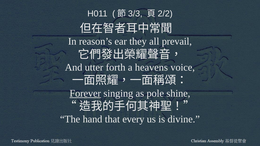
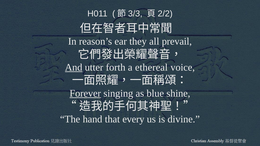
And underline: none -> present (74, 67)
heavens: heavens -> ethereal (151, 67)
pole: pole -> blue (155, 93)
